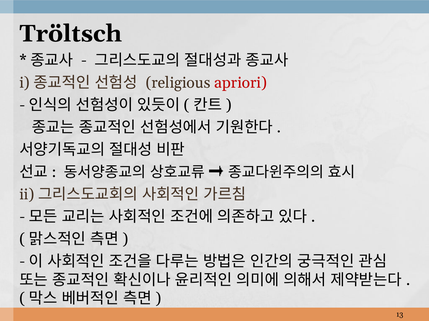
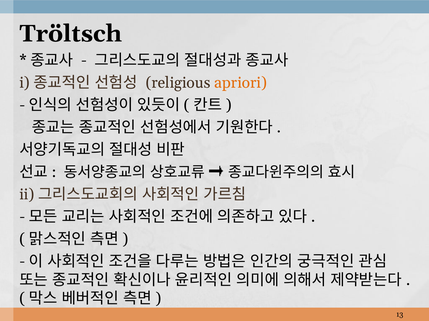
apriori colour: red -> orange (241, 83)
